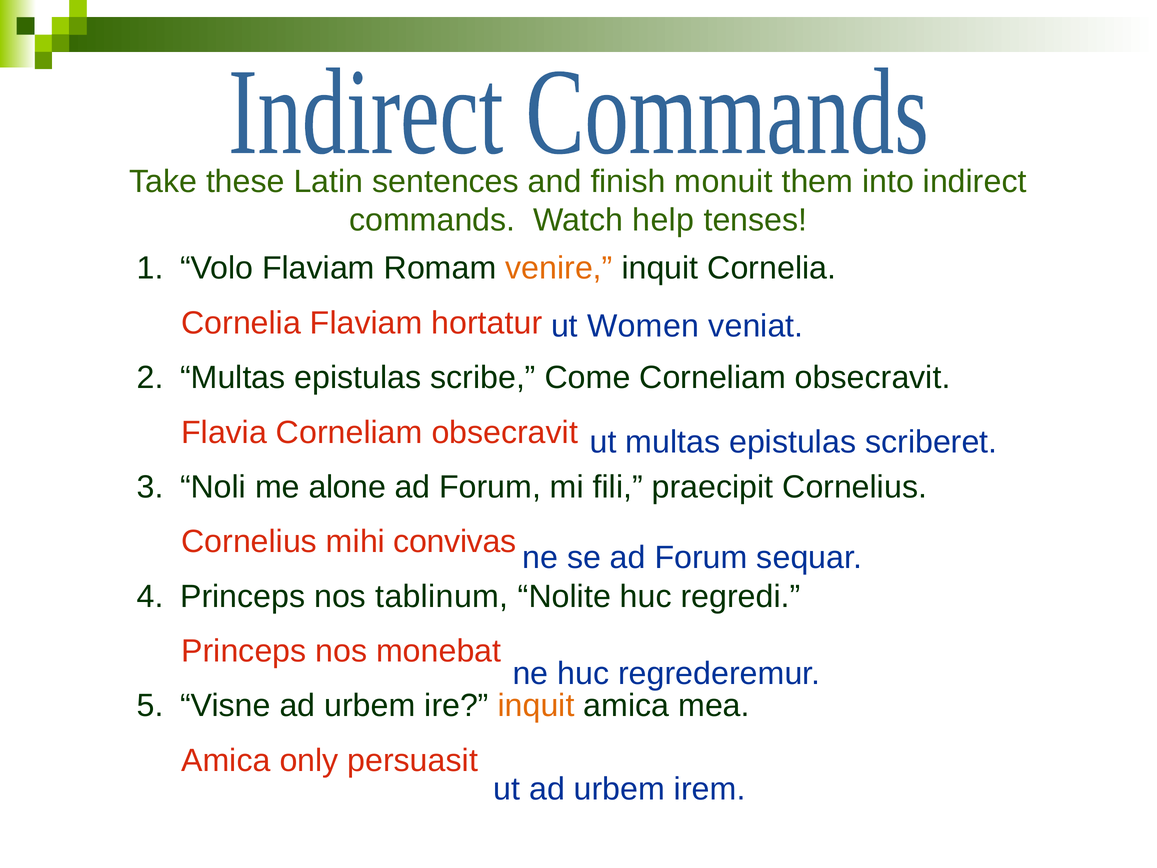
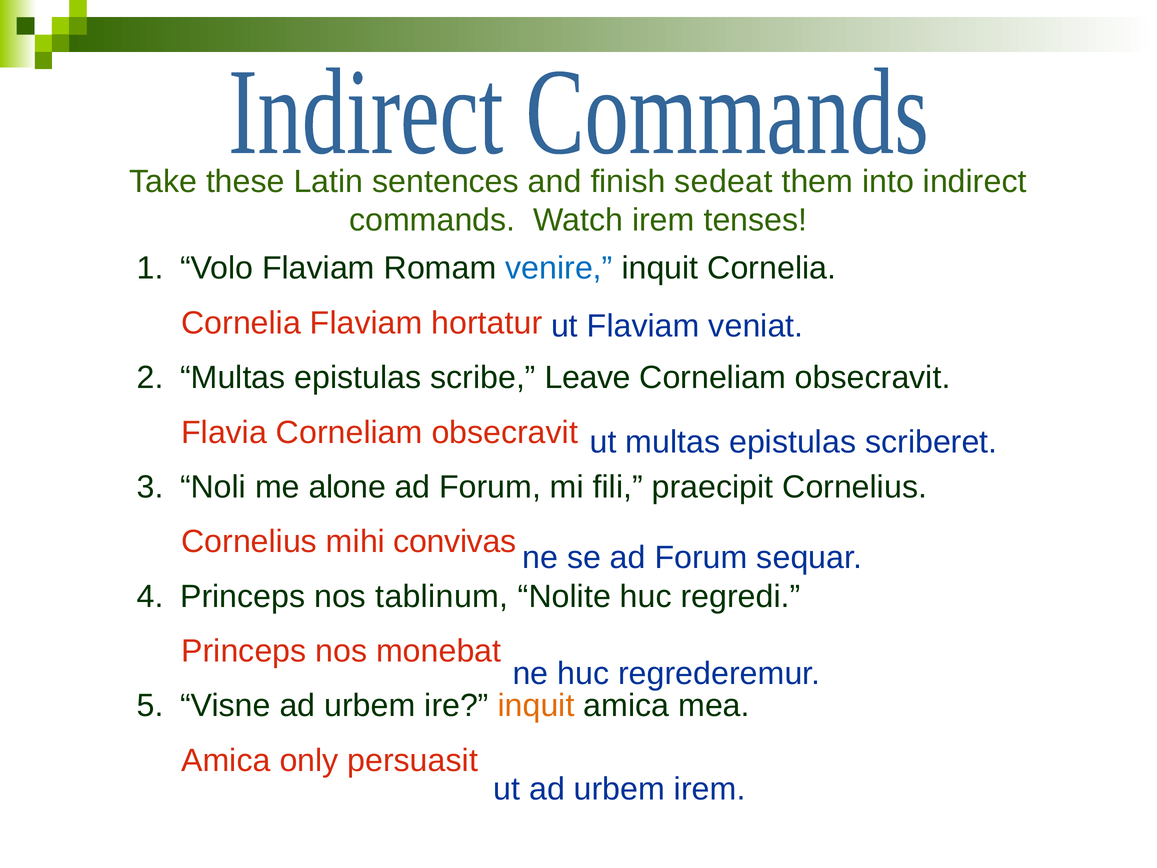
monuit: monuit -> sedeat (724, 181)
Watch help: help -> irem (663, 220)
venire colour: orange -> blue (559, 268)
ut Women: Women -> Flaviam (643, 326)
Come: Come -> Leave (588, 378)
